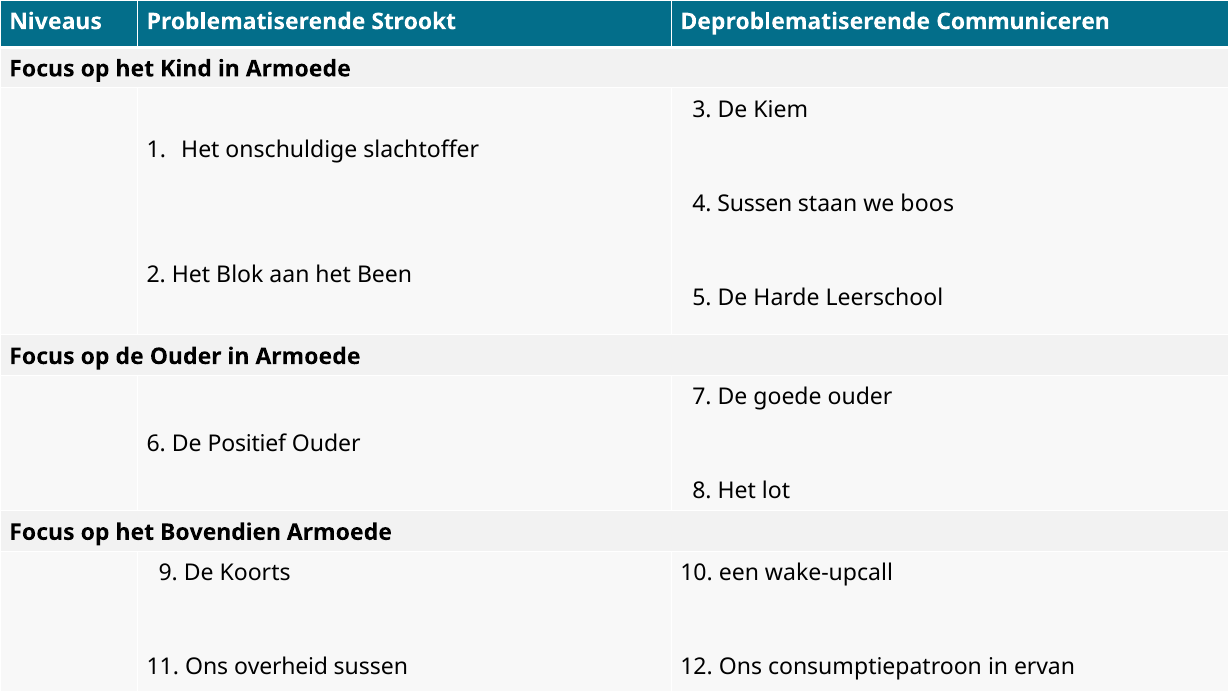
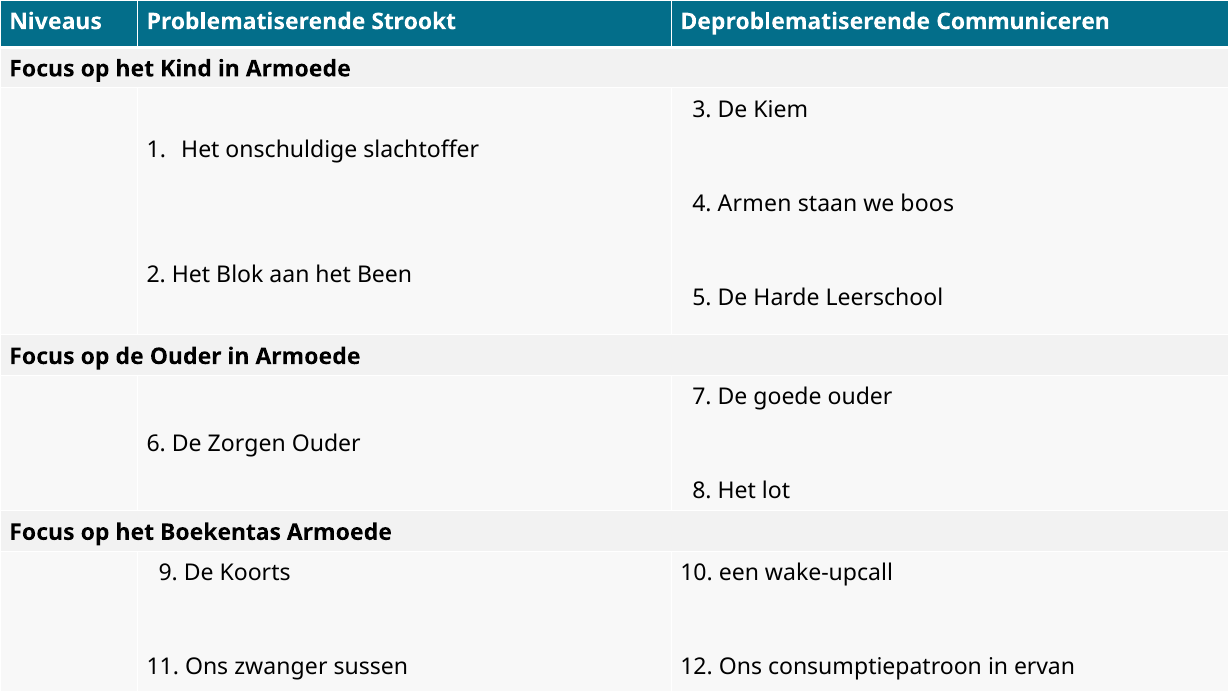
4 Sussen: Sussen -> Armen (755, 204)
Positief: Positief -> Zorgen (247, 445)
Bovendien: Bovendien -> Boekentas (221, 533)
overheid: overheid -> zwanger (281, 667)
